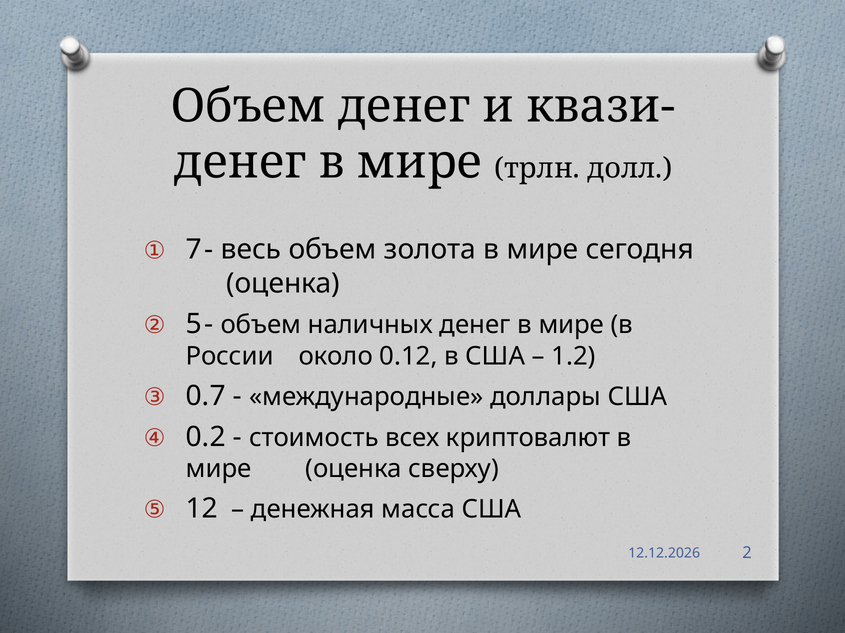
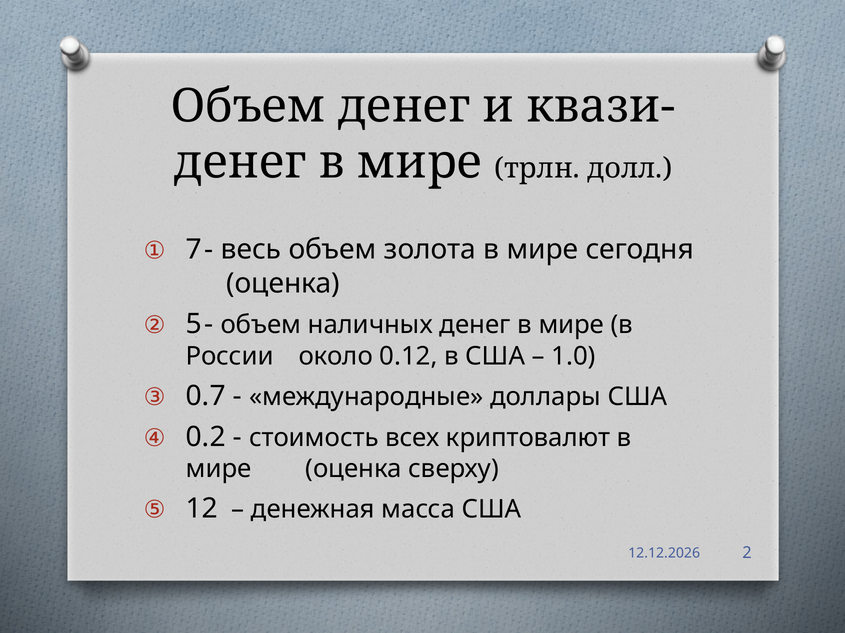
1.2: 1.2 -> 1.0 (574, 357)
